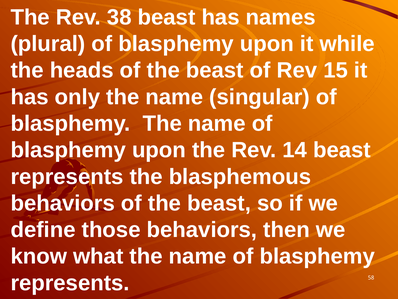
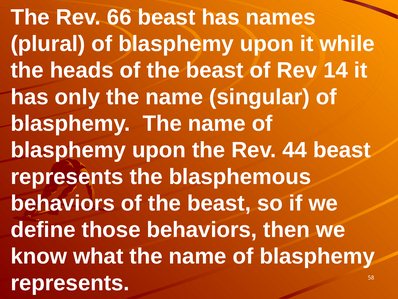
38: 38 -> 66 (119, 17)
15: 15 -> 14 (336, 70)
14: 14 -> 44 (295, 150)
